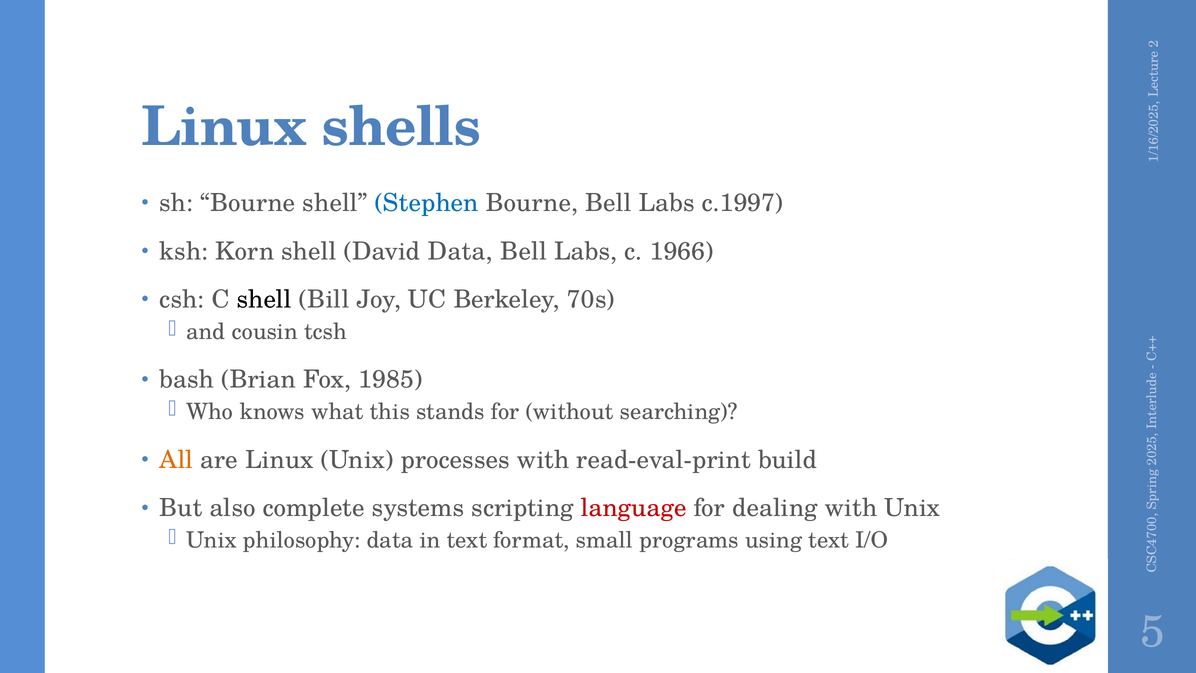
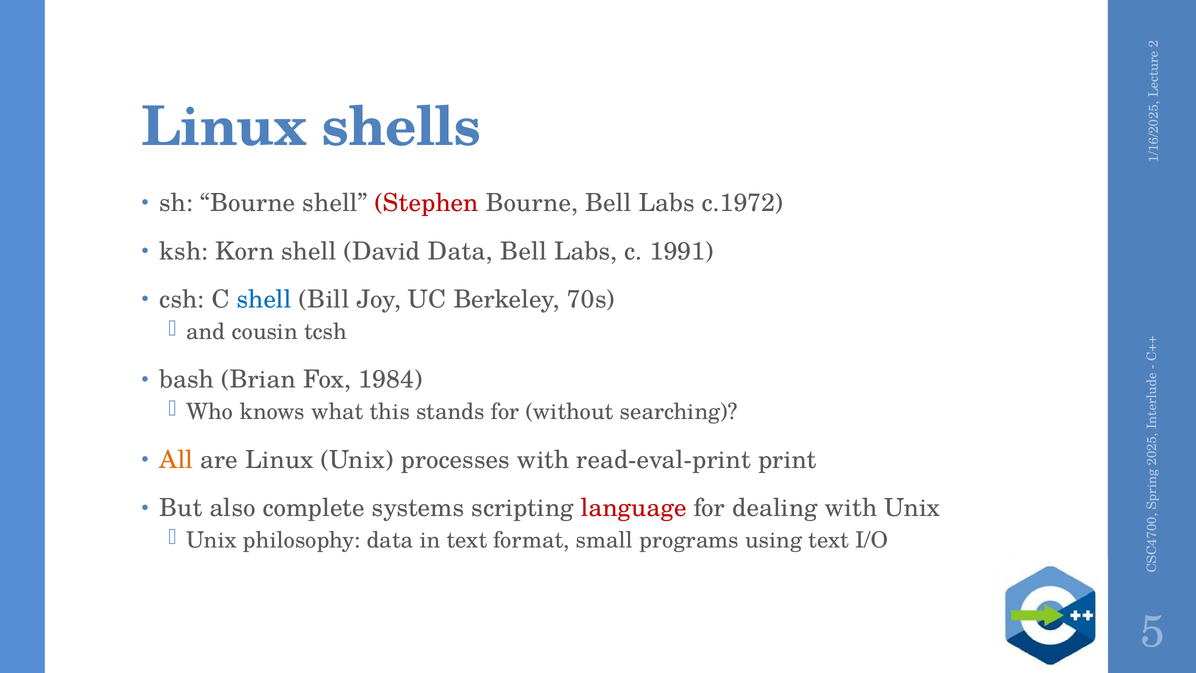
Stephen colour: blue -> red (427, 203)
c.1997: c.1997 -> c.1972 (743, 203)
1966: 1966 -> 1991 (682, 251)
shell colour: black -> blue (264, 300)
1985: 1985 -> 1984 (390, 380)
build: build -> print (787, 460)
